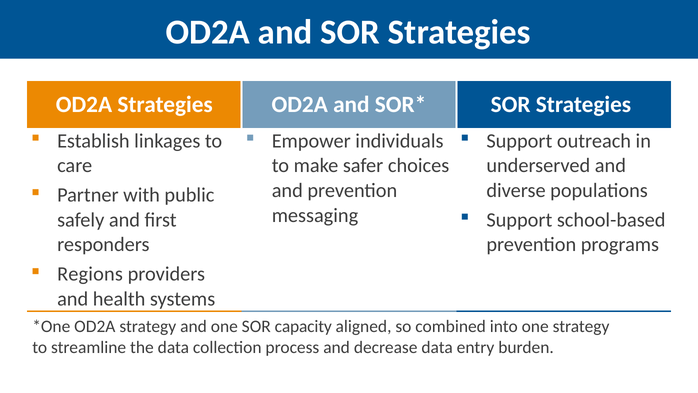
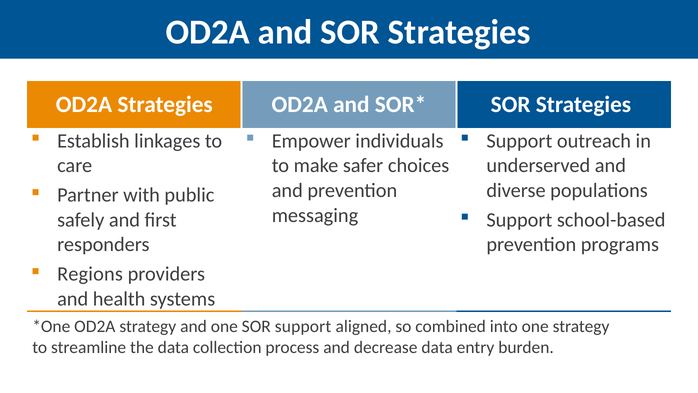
SOR capacity: capacity -> support (303, 326)
